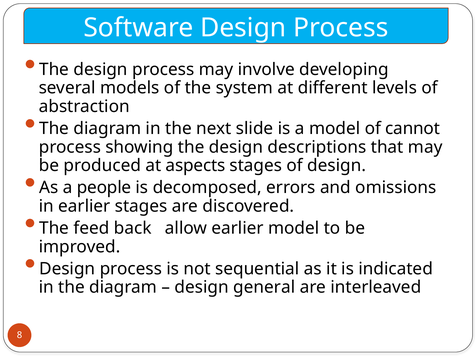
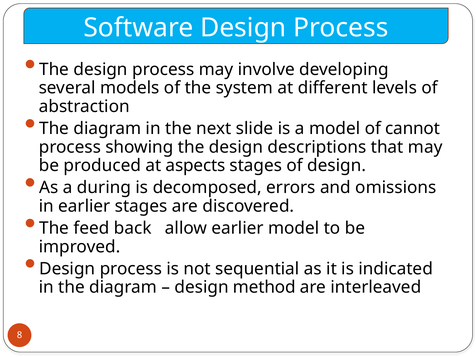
people: people -> during (104, 188)
general: general -> method (264, 287)
